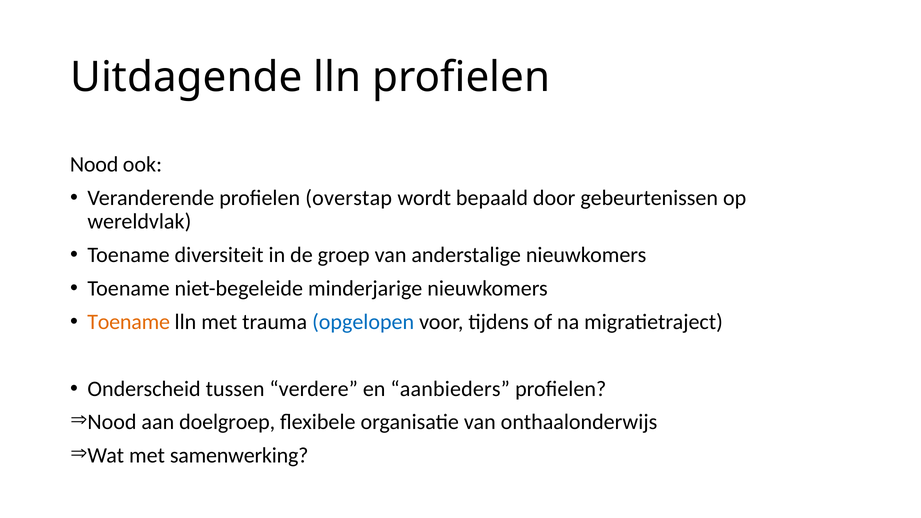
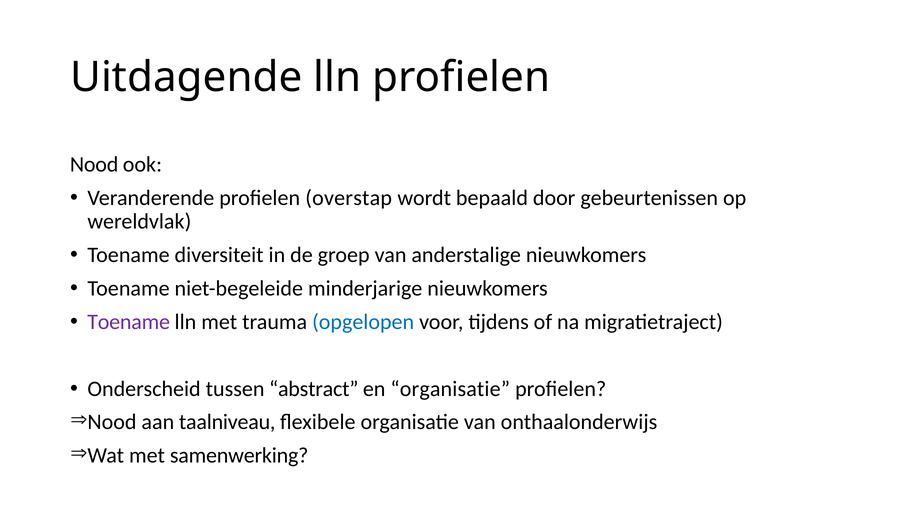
Toename colour: orange -> purple (129, 322)
verdere: verdere -> abstract (314, 389)
en aanbieders: aanbieders -> organisatie (450, 389)
doelgroep: doelgroep -> taalniveau (227, 422)
